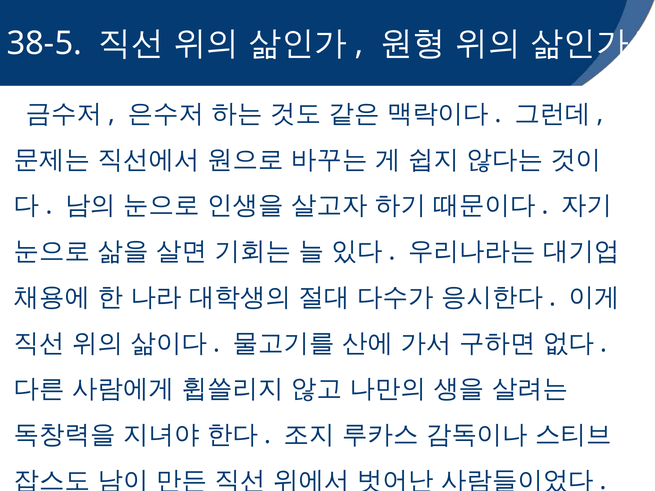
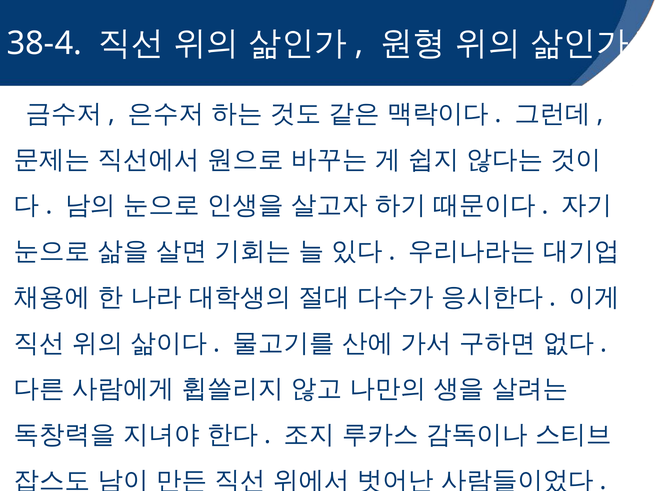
38-5: 38-5 -> 38-4 (44, 43)
